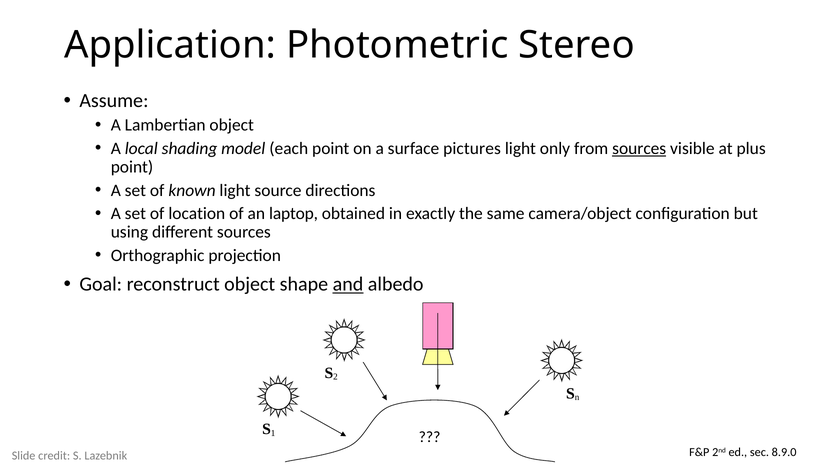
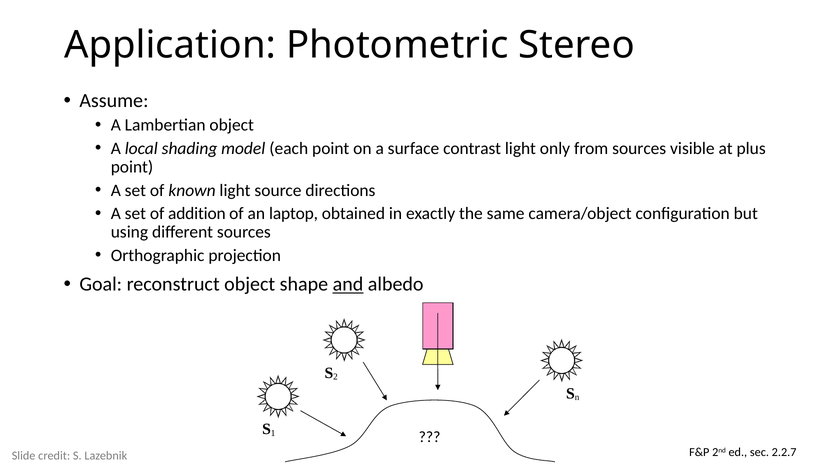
pictures: pictures -> contrast (472, 148)
sources underline: present -> none (639, 148)
location: location -> addition (197, 214)
8.9.0: 8.9.0 -> 2.2.7 (784, 453)
